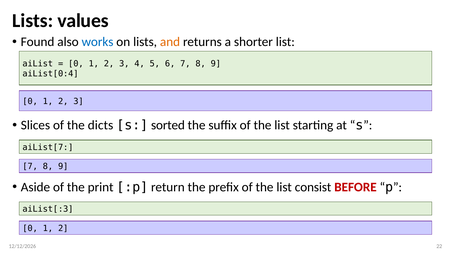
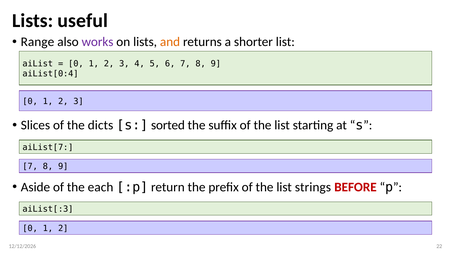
values: values -> useful (83, 21)
Found: Found -> Range (37, 42)
works colour: blue -> purple (98, 42)
print: print -> each (101, 188)
consist: consist -> strings (313, 188)
